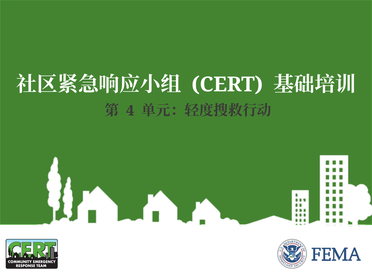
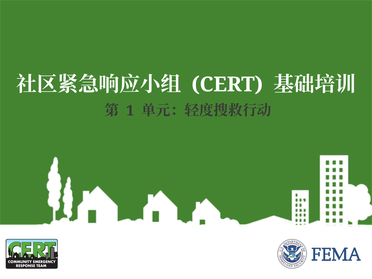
4: 4 -> 1 (130, 111)
